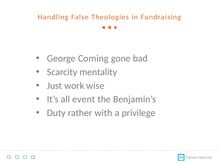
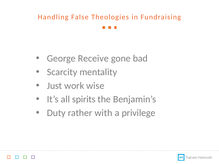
Coming: Coming -> Receive (93, 59)
event: event -> spirits (84, 99)
